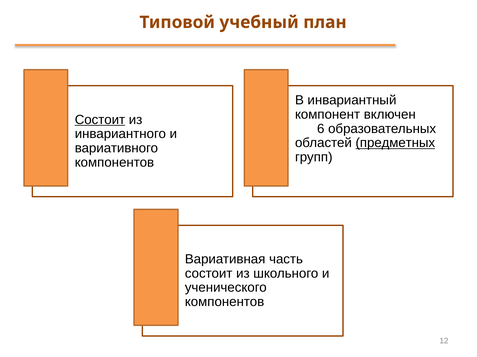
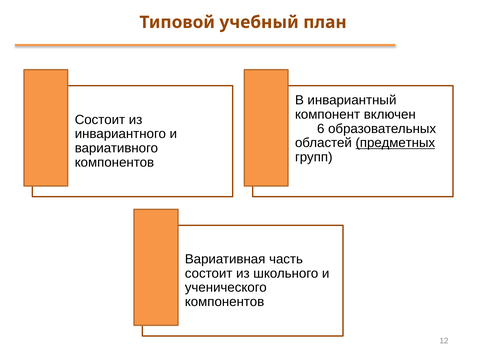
Состоит underline: present -> none (100, 120)
